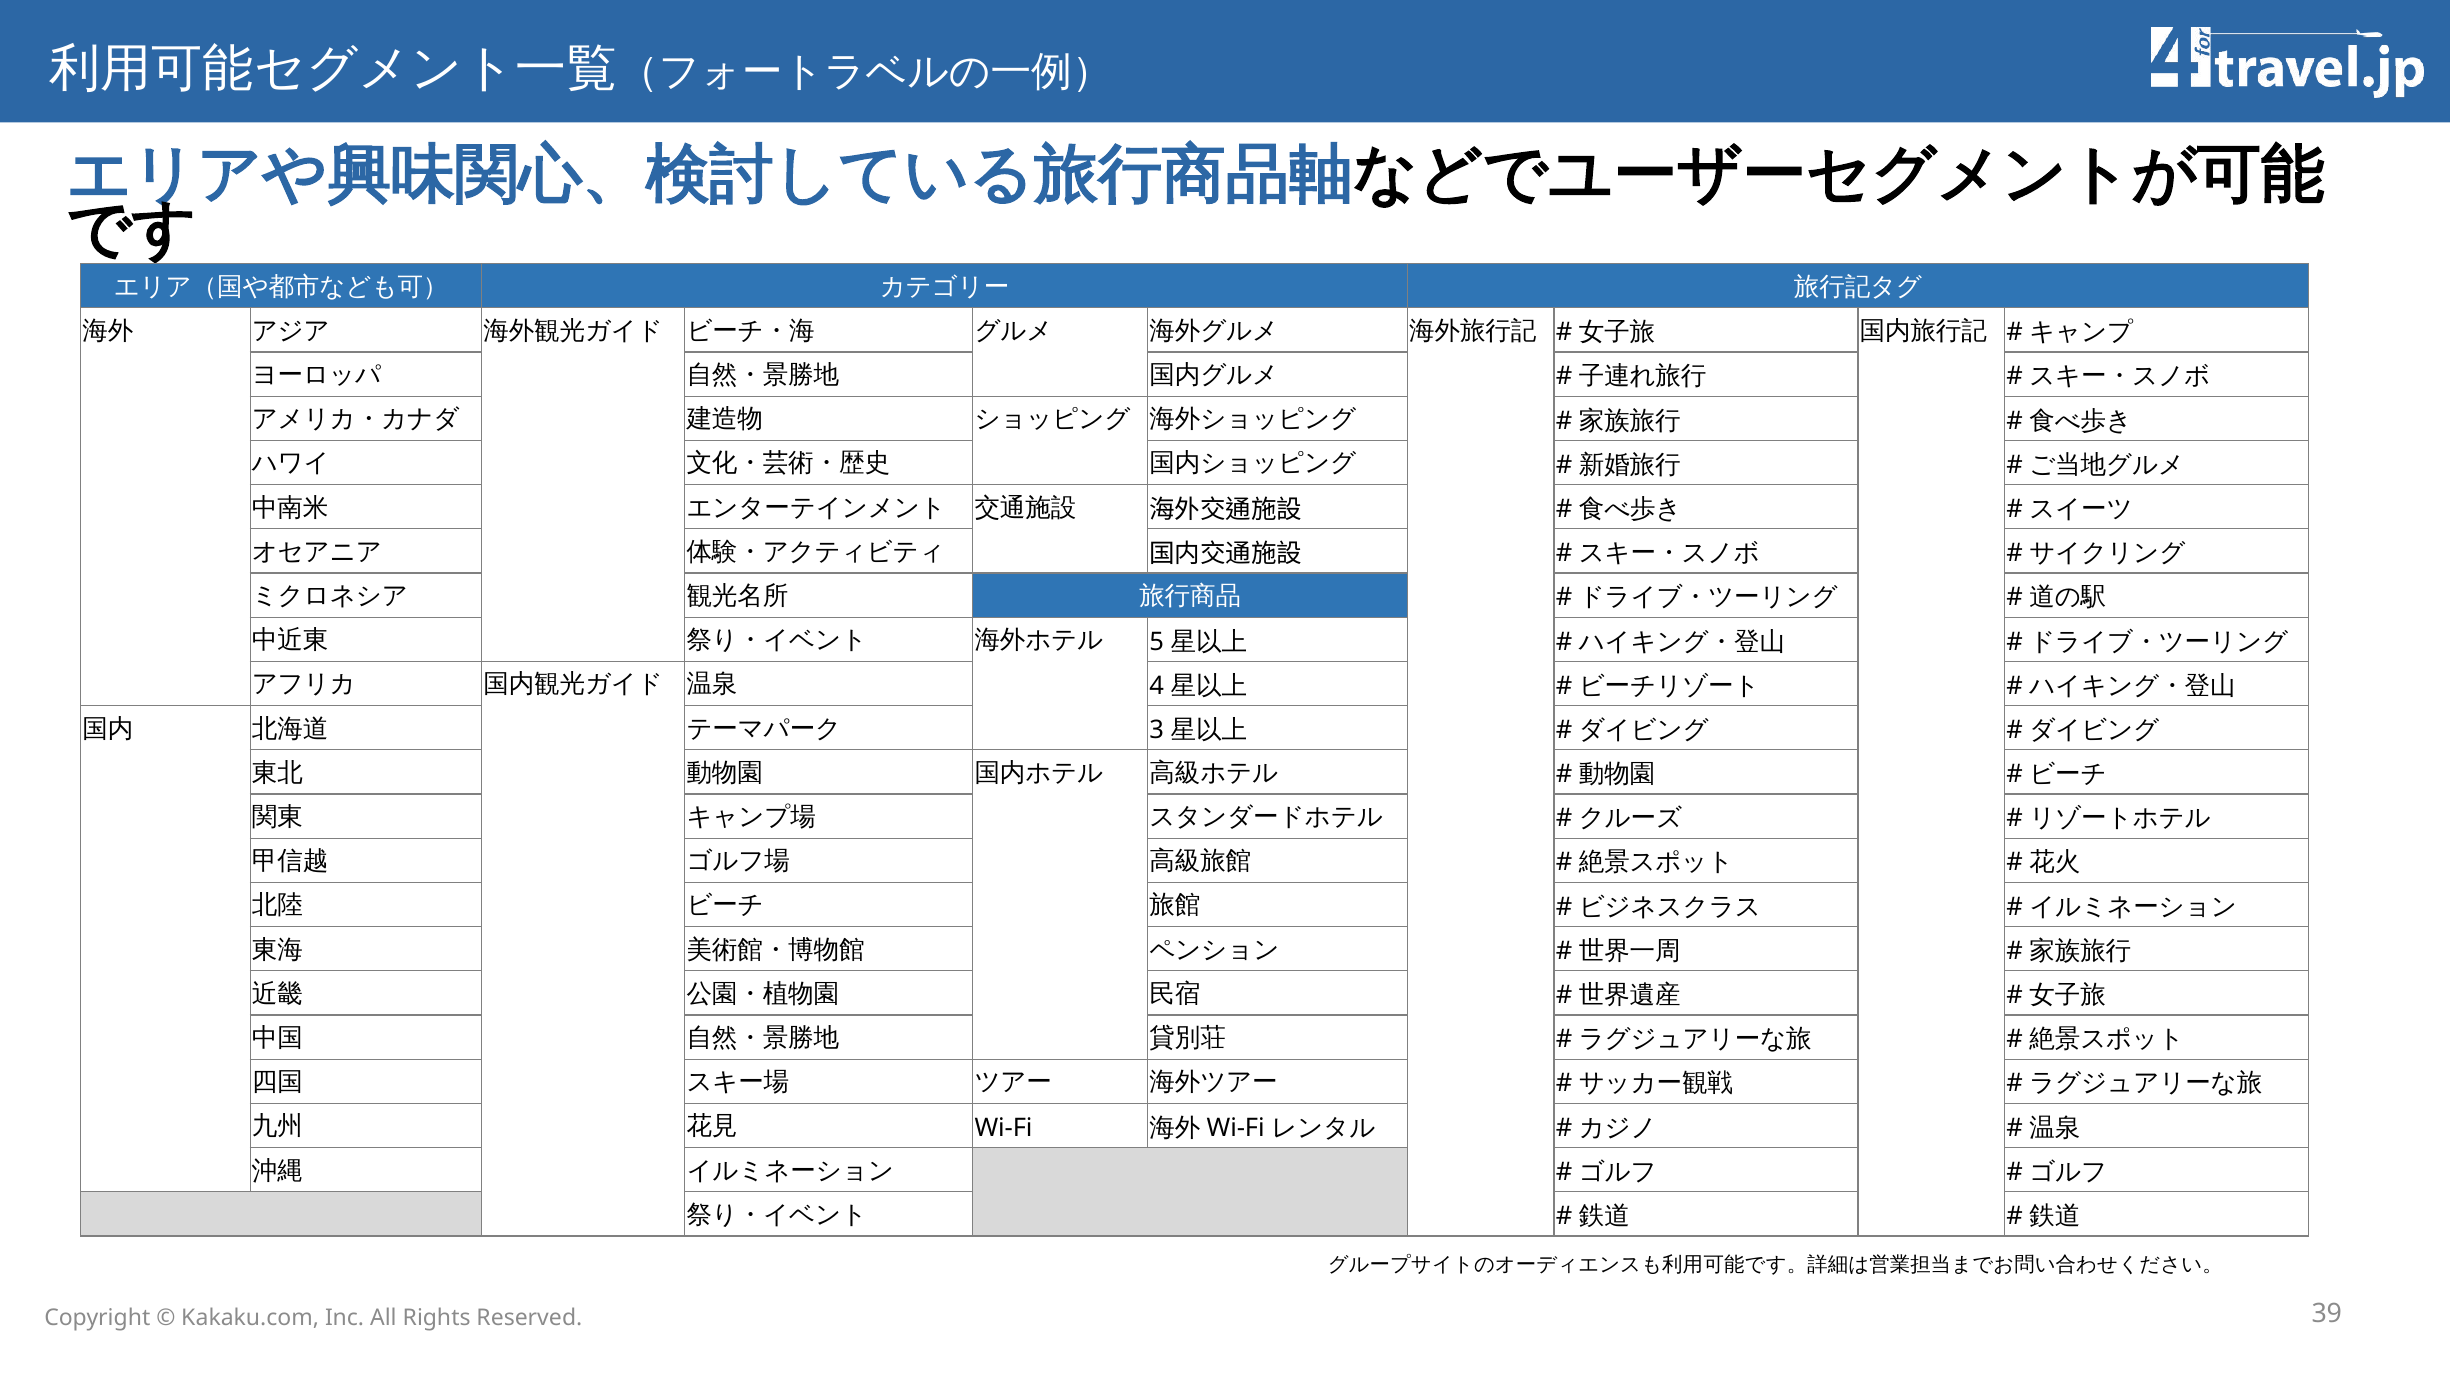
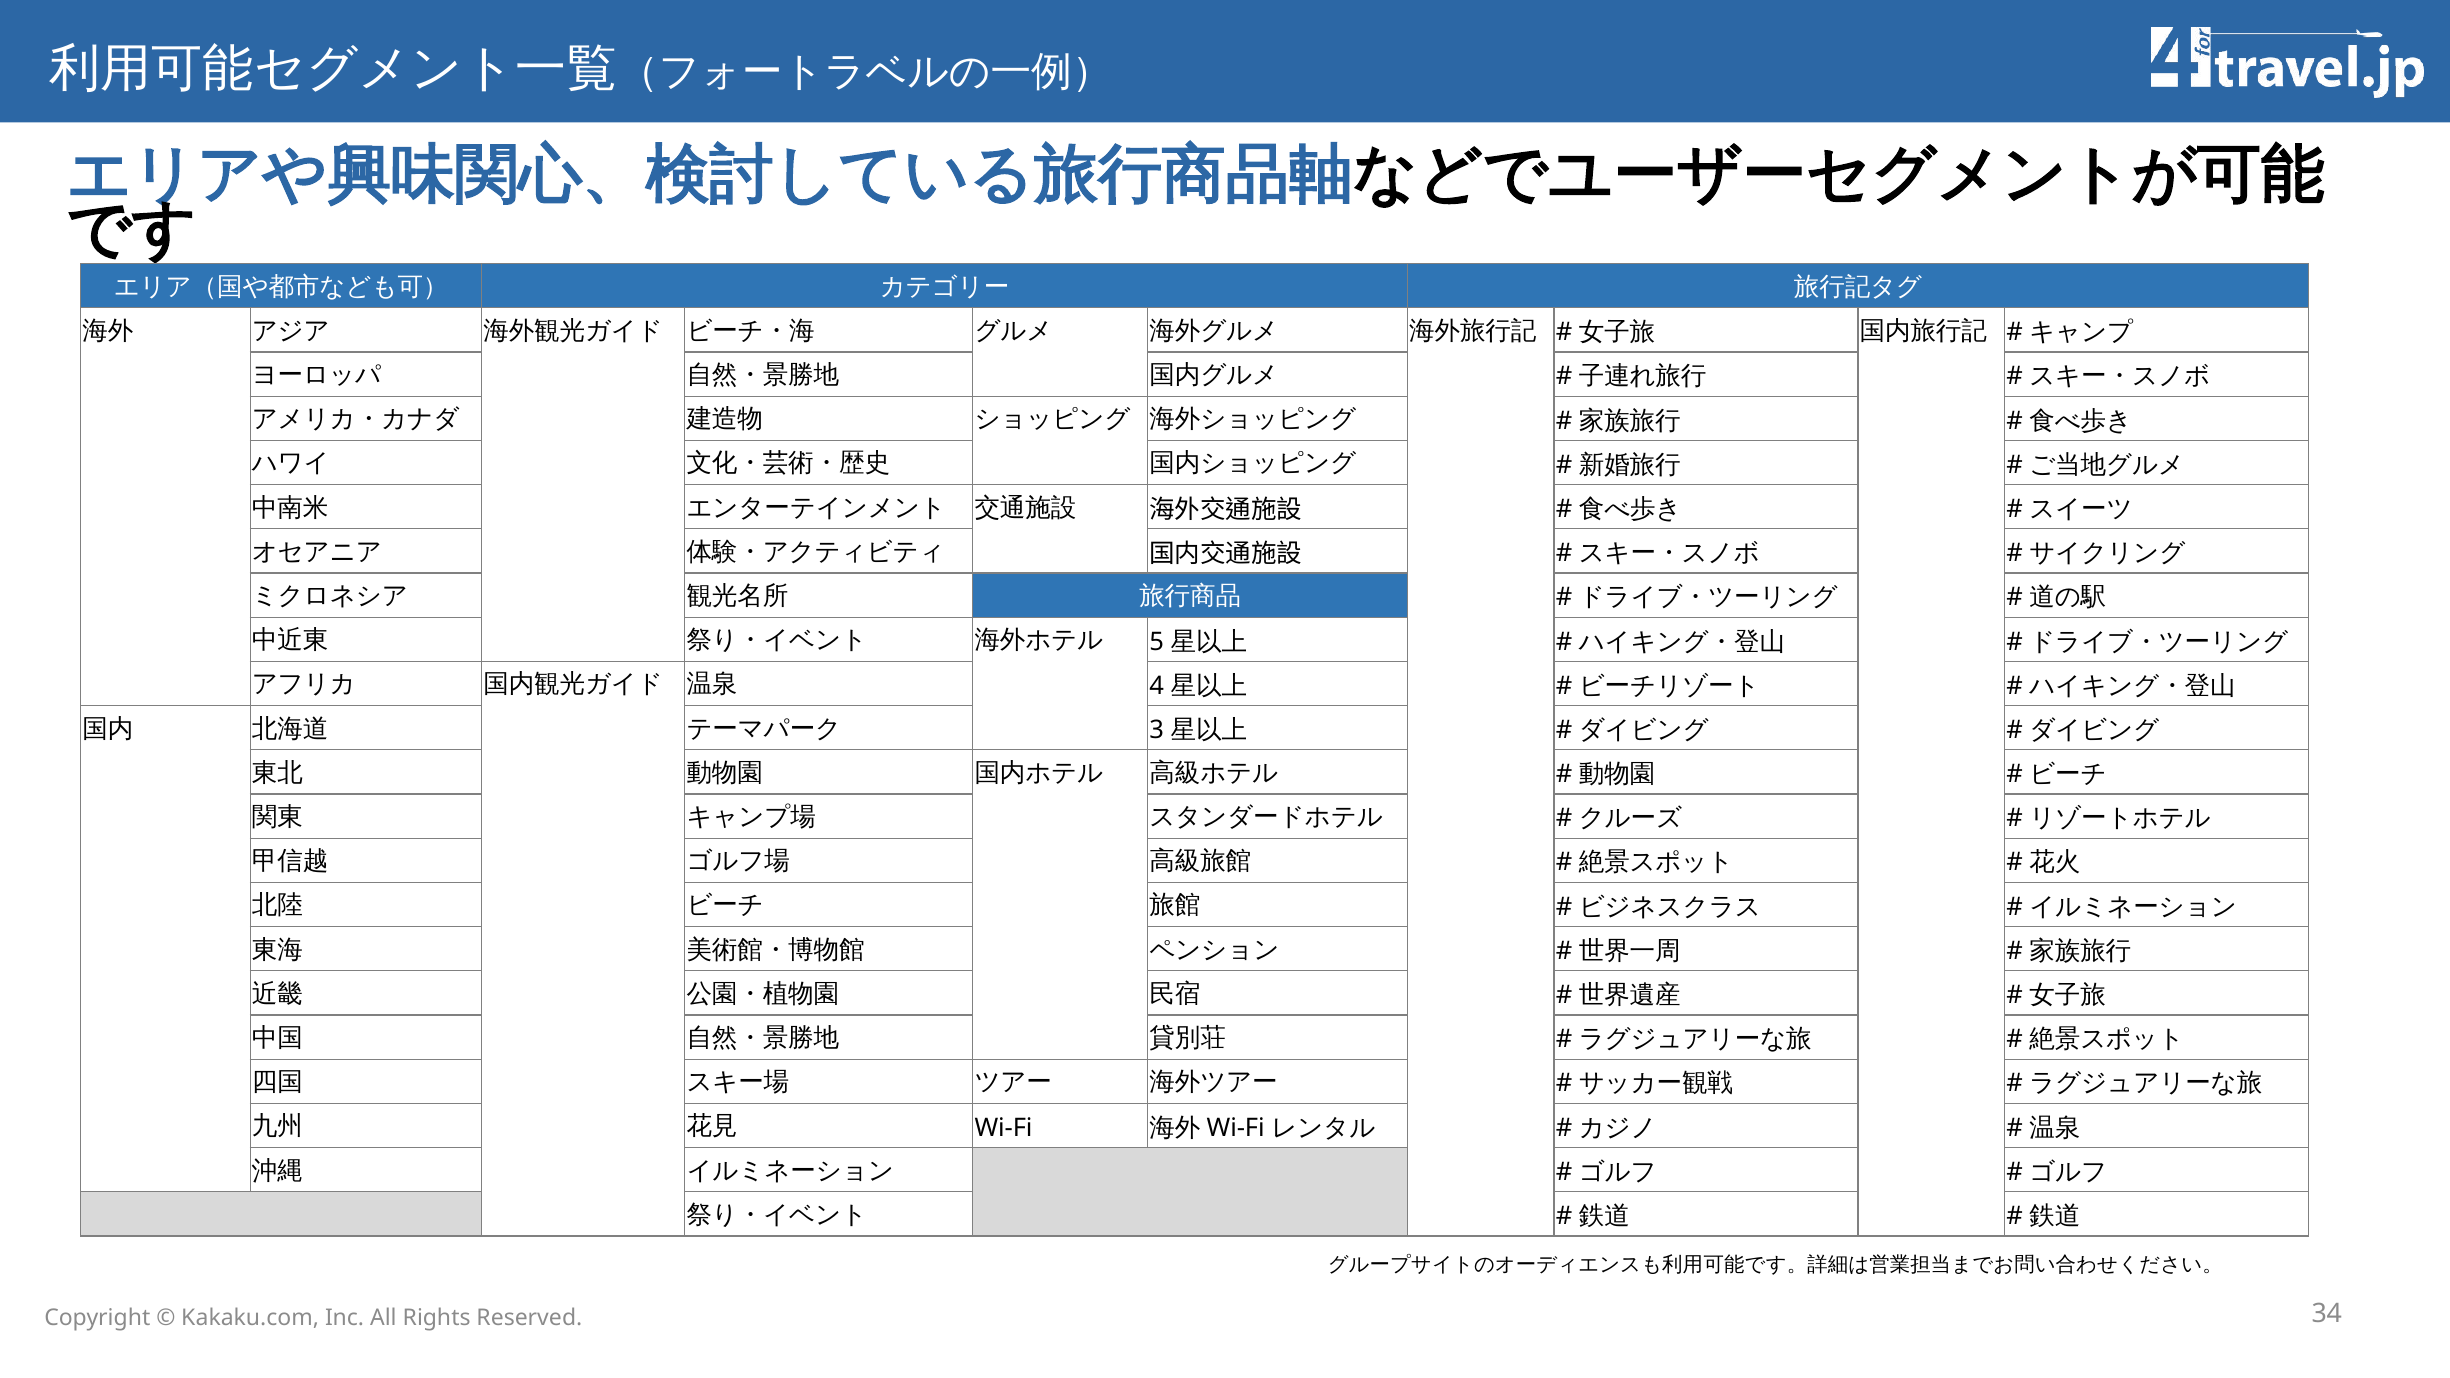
39: 39 -> 34 (2327, 1314)
